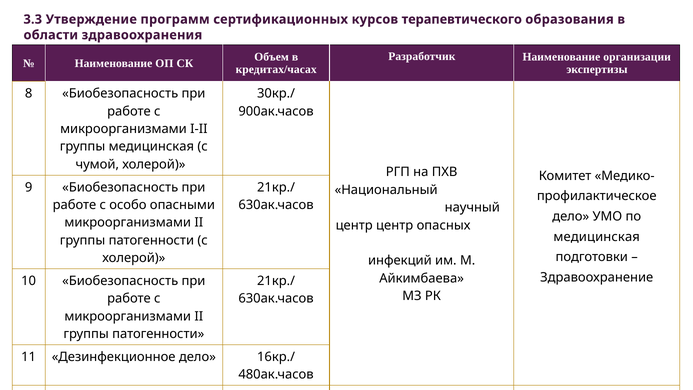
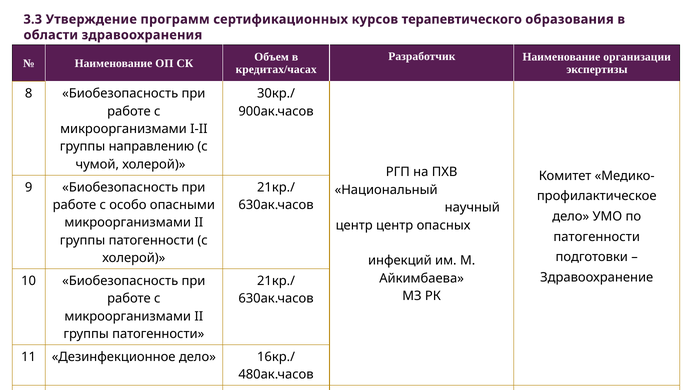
группы медицинская: медицинская -> направлению (151, 147)
медицинская: медицинская -> патогенности (597, 237)
